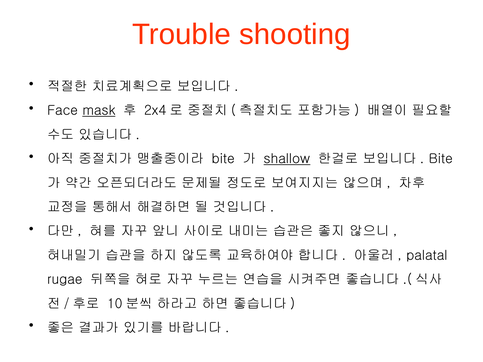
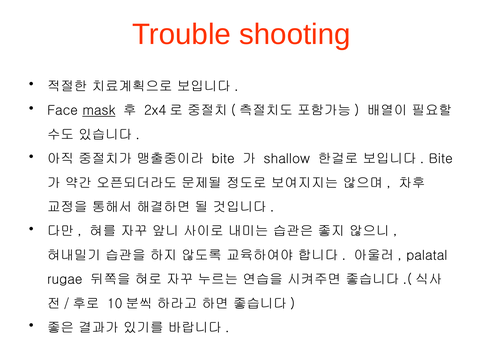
shallow underline: present -> none (287, 159)
